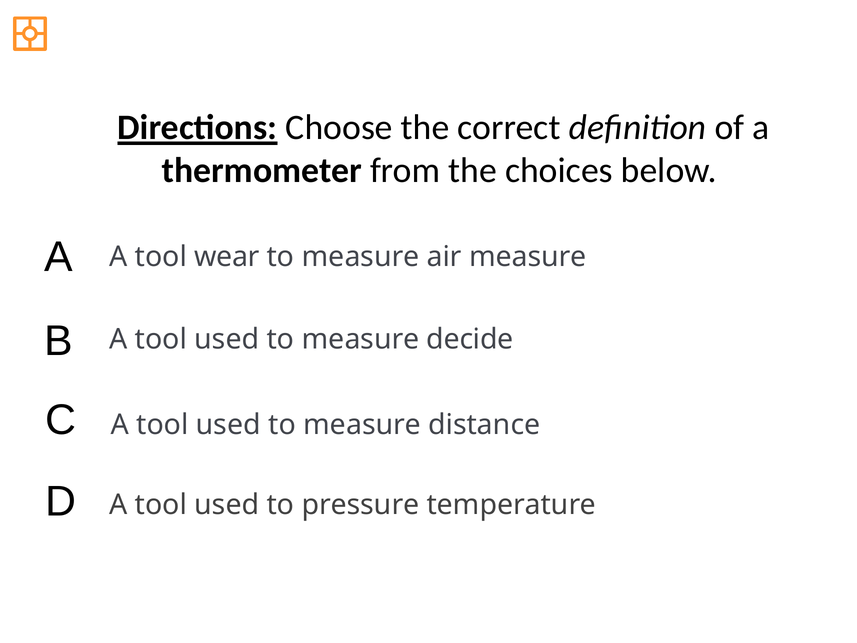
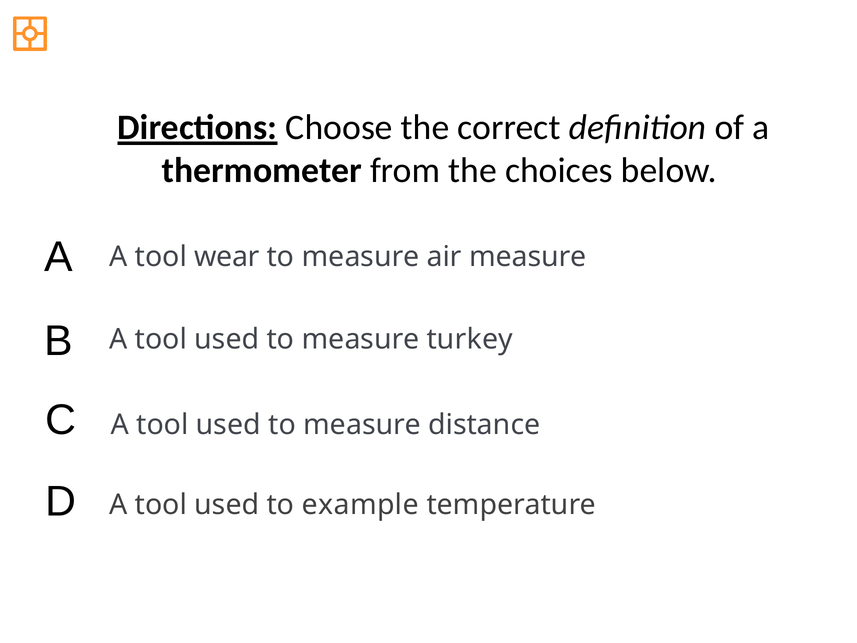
decide: decide -> turkey (470, 339)
pressure: pressure -> example (360, 505)
